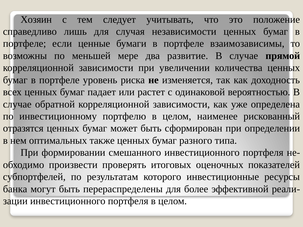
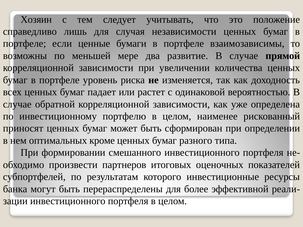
отразятся: отразятся -> приносят (23, 129)
также: также -> кроме (102, 141)
проверять: проверять -> партнеров (124, 165)
